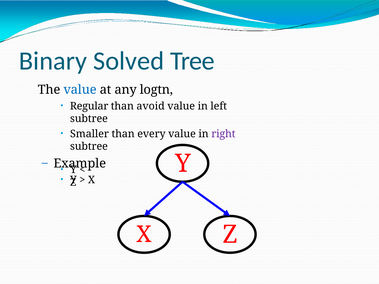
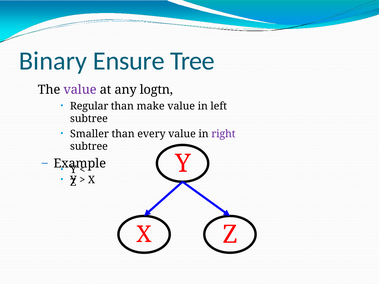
Solved: Solved -> Ensure (129, 61)
value colour: blue -> purple (80, 90)
avoid: avoid -> make (151, 106)
